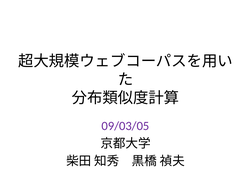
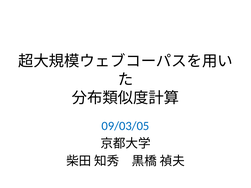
09/03/05 colour: purple -> blue (125, 126)
